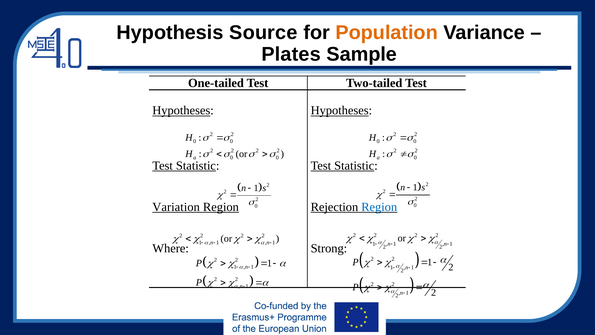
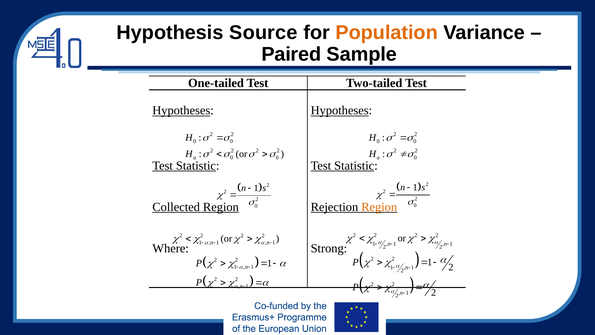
Plates: Plates -> Paired (291, 54)
Variation: Variation -> Collected (176, 207)
Region colour: blue -> orange (379, 207)
